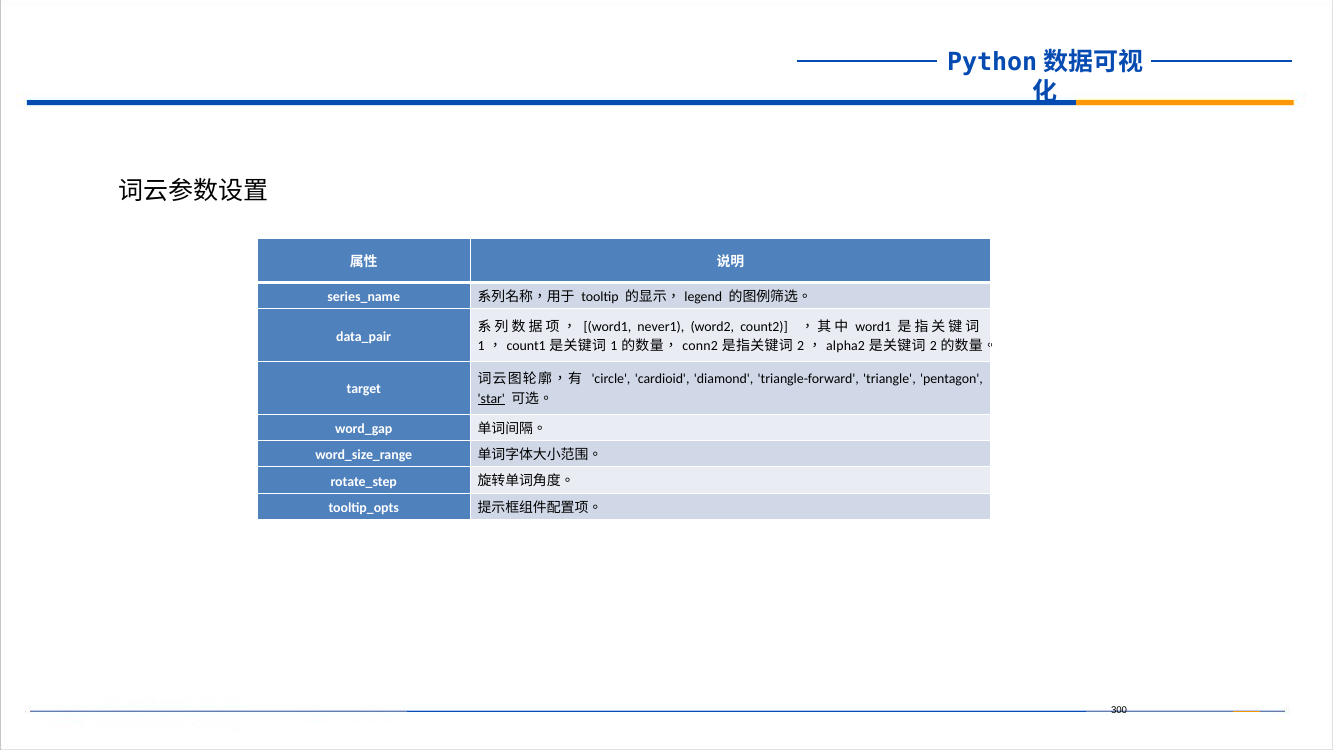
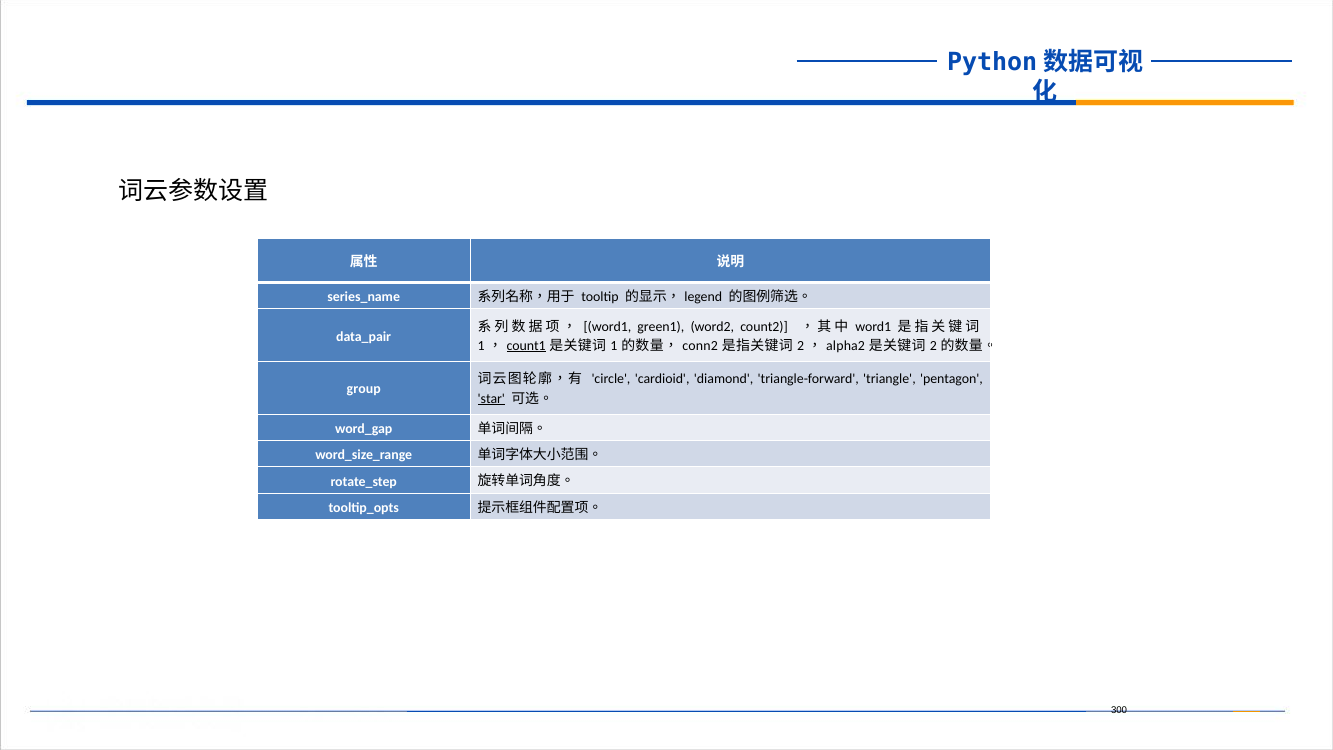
never1: never1 -> green1 (661, 326)
count1 underline: none -> present (526, 346)
target: target -> group (364, 389)
